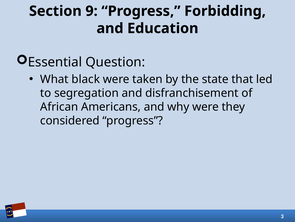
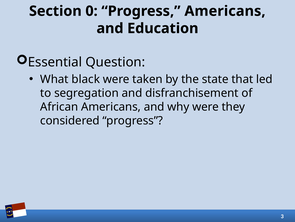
9: 9 -> 0 (92, 11)
Progress Forbidding: Forbidding -> Americans (225, 11)
